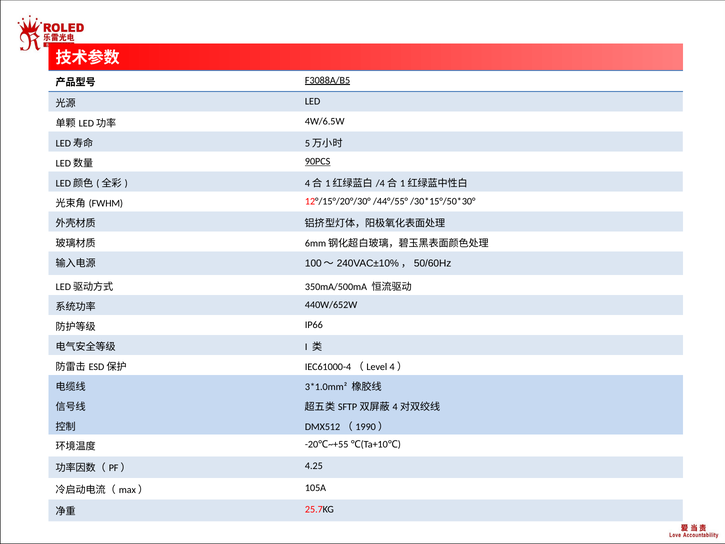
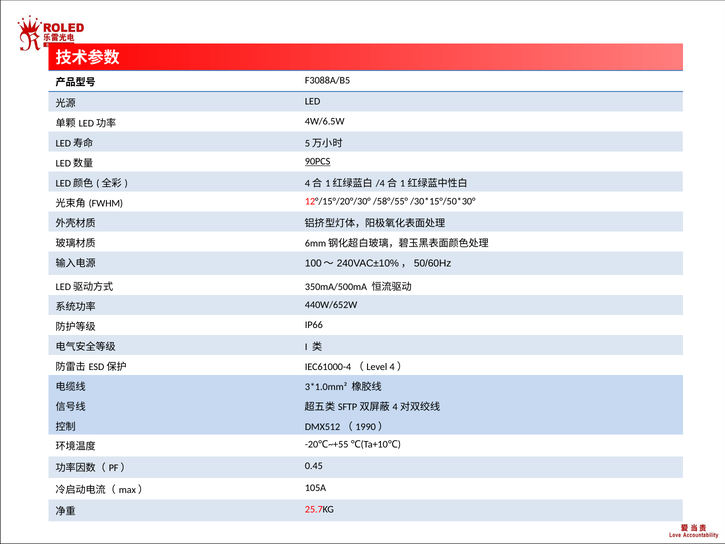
F3088A/B5 underline: present -> none (328, 80)
/44°/55°: /44°/55° -> /58°/55° (391, 201)
4.25: 4.25 -> 0.45 (314, 466)
